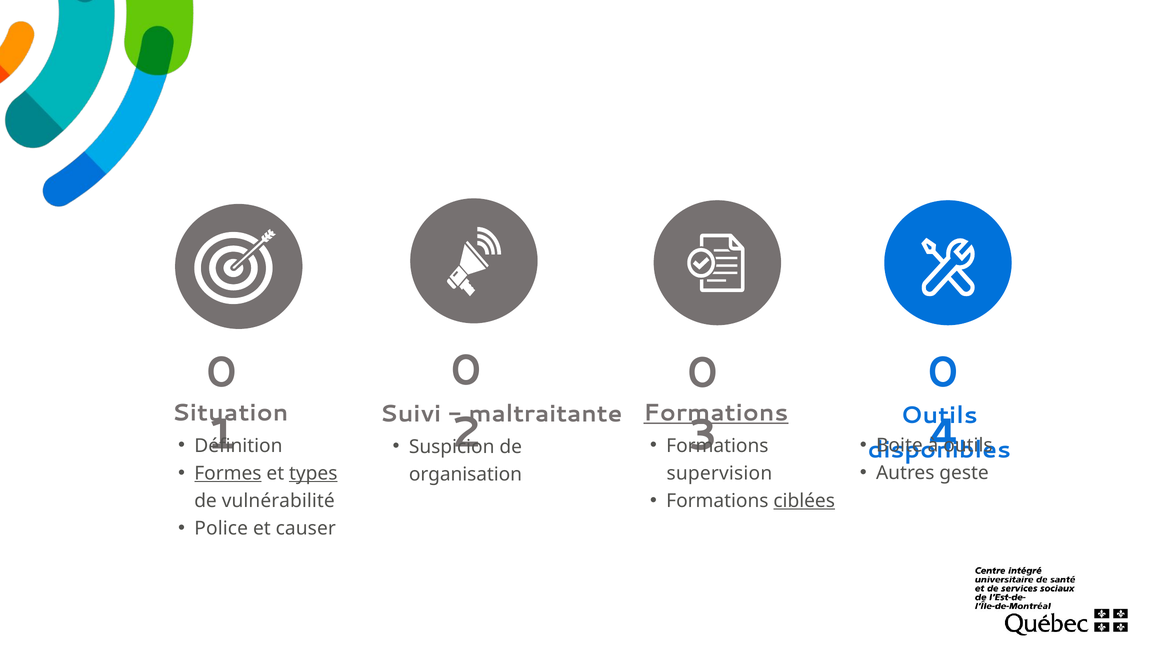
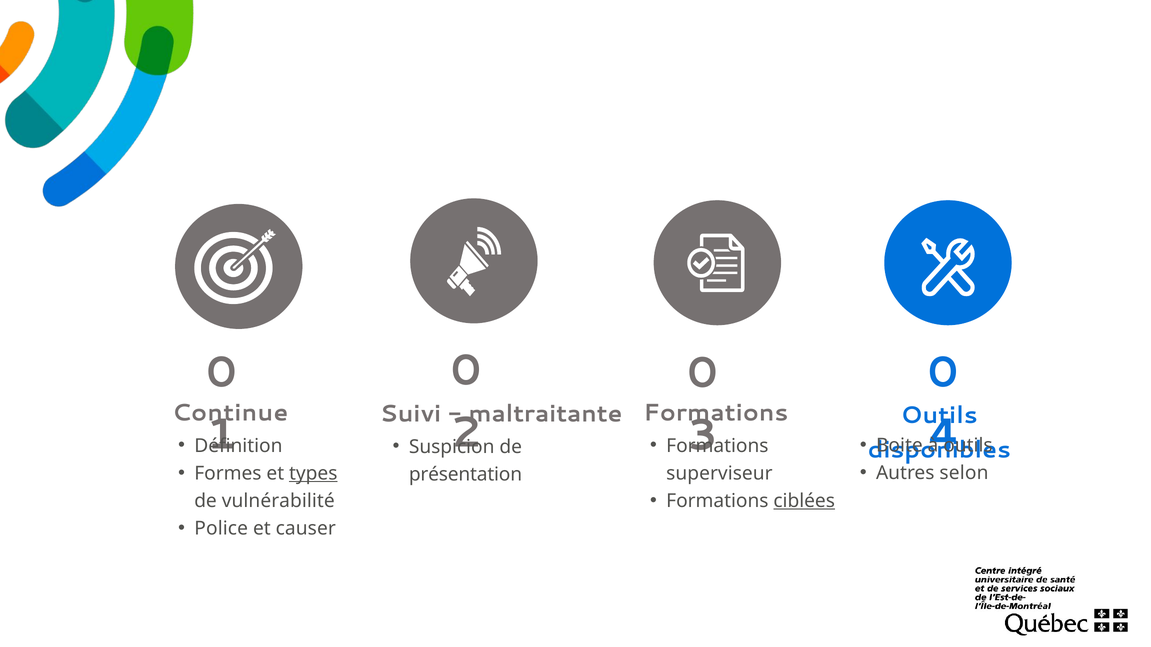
Situation: Situation -> Continue (230, 413)
Formations underline: present -> none (716, 413)
geste: geste -> selon (964, 473)
Formes underline: present -> none (228, 474)
supervision: supervision -> superviseur (719, 474)
organisation: organisation -> présentation (466, 475)
